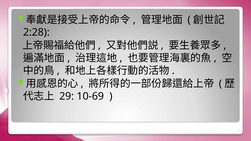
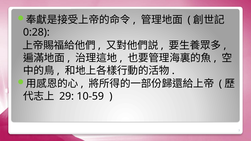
2:28: 2:28 -> 0:28 (36, 32)
10-69: 10-69 -> 10-59 (90, 96)
